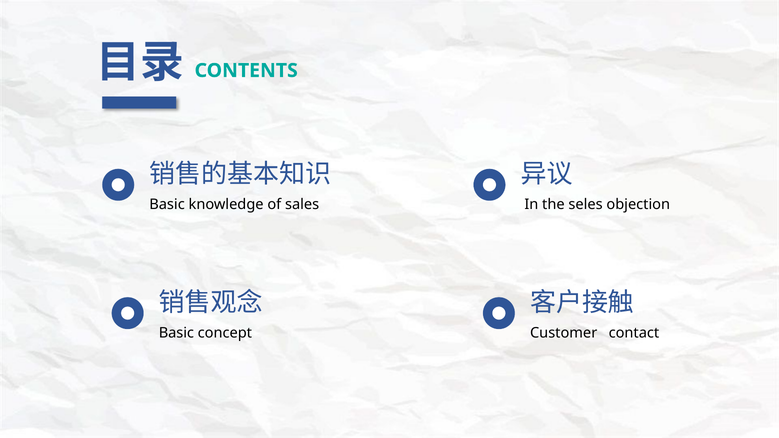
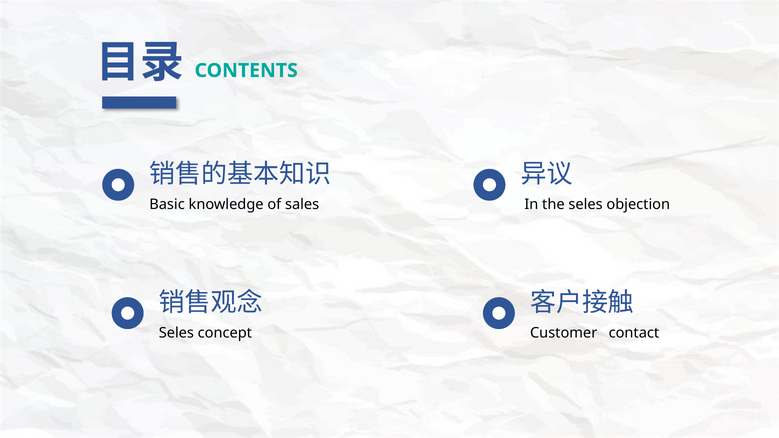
Basic: Basic -> Seles (176, 333)
